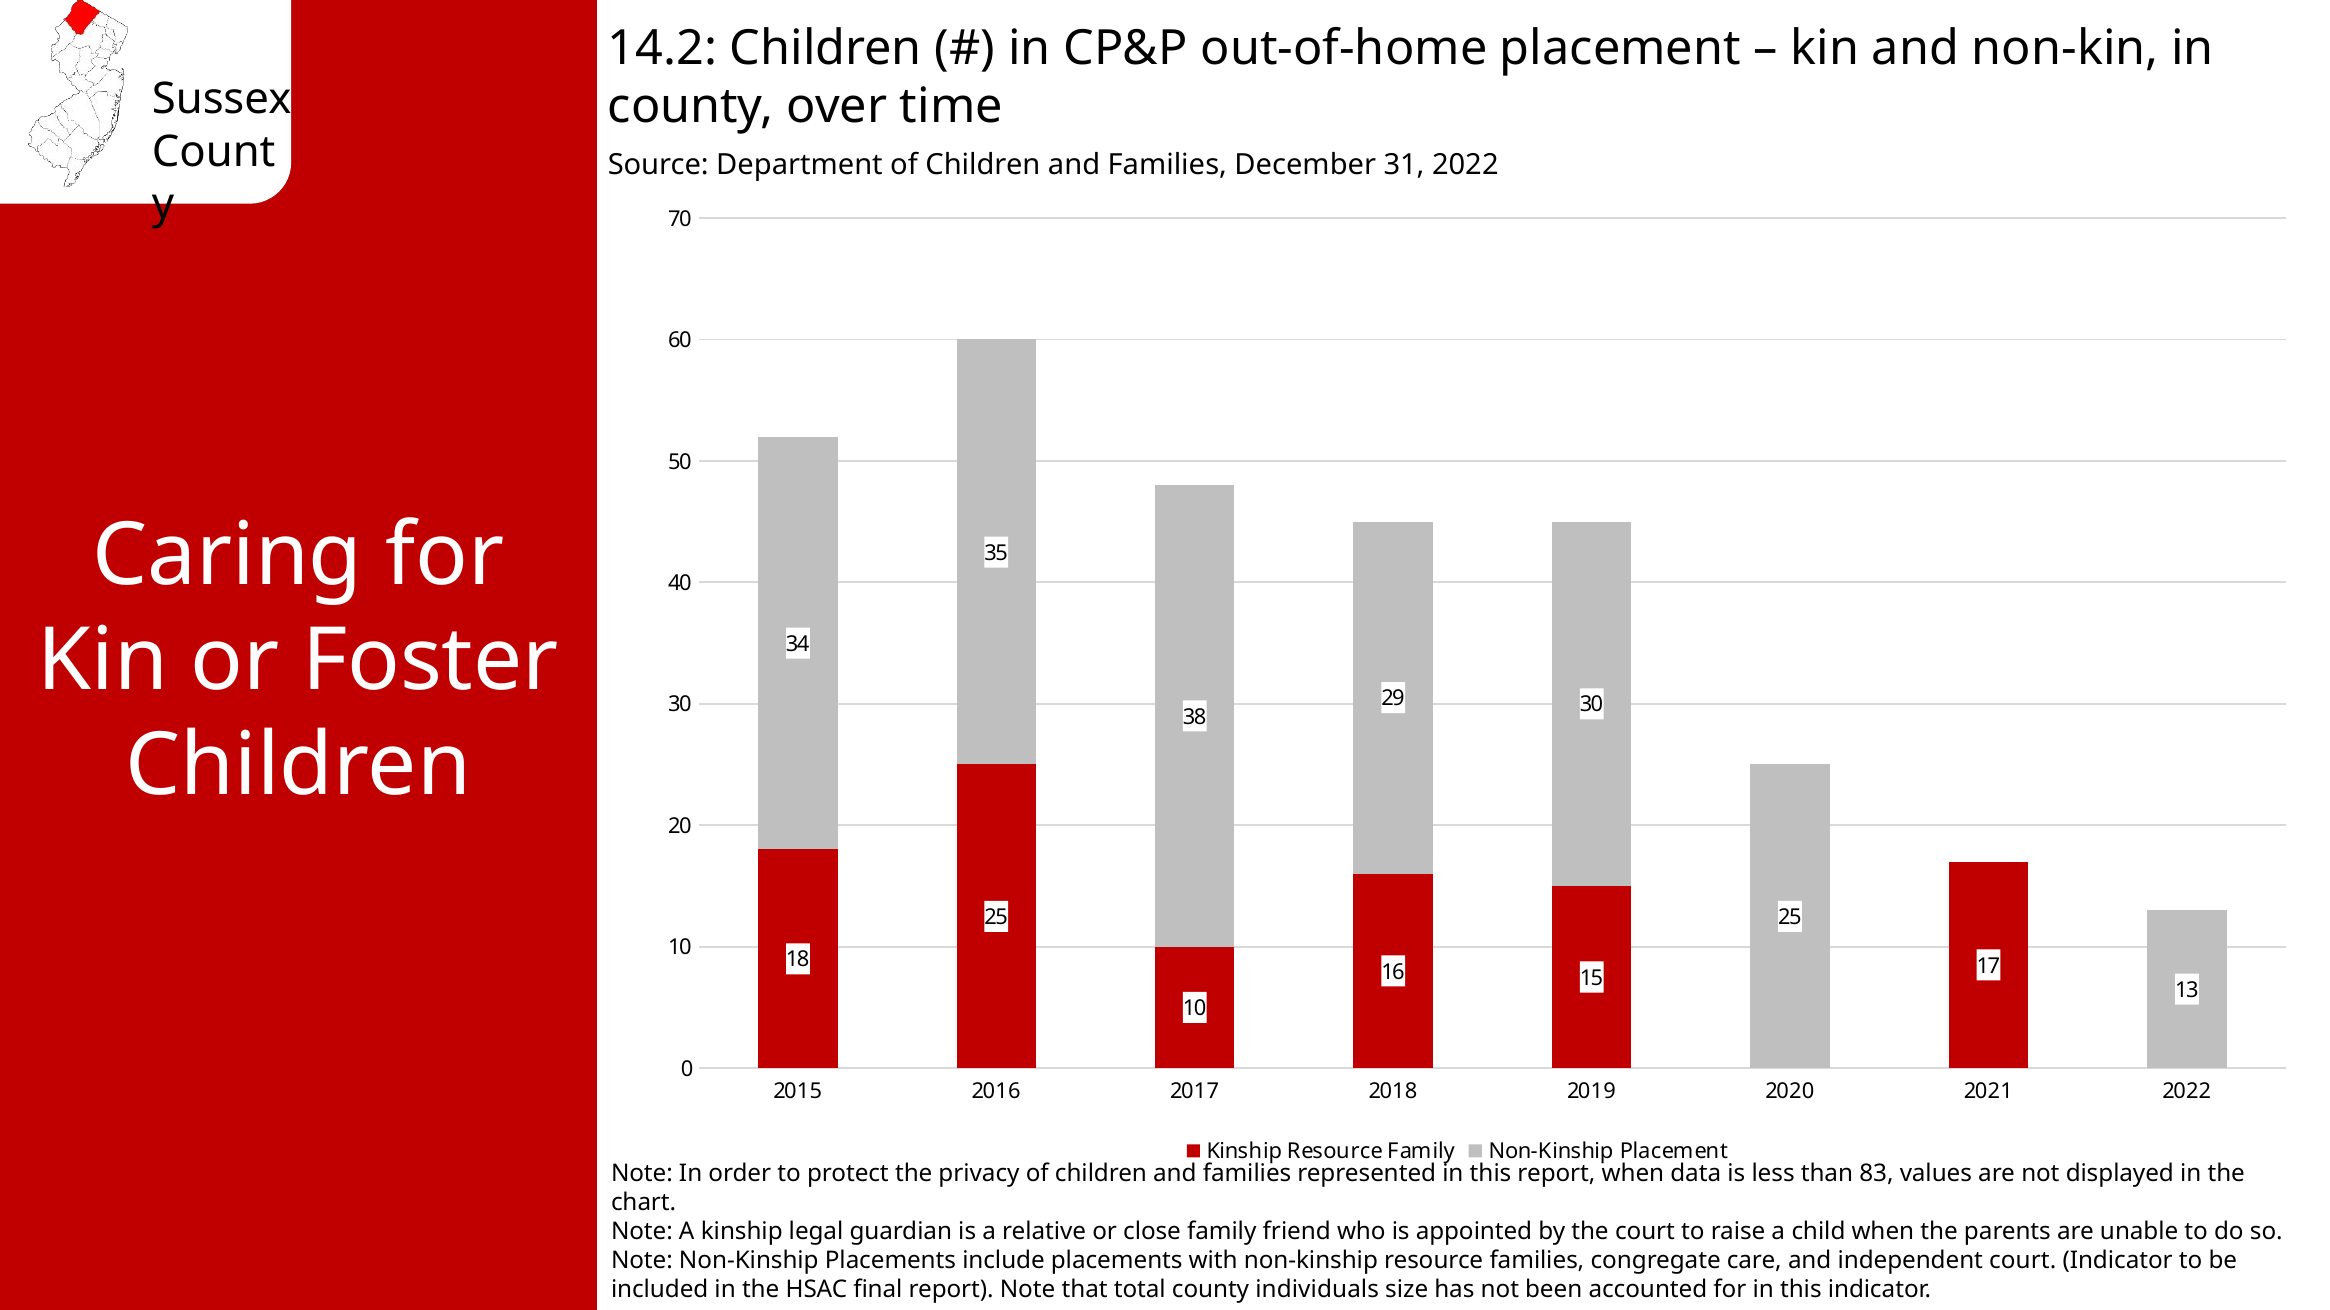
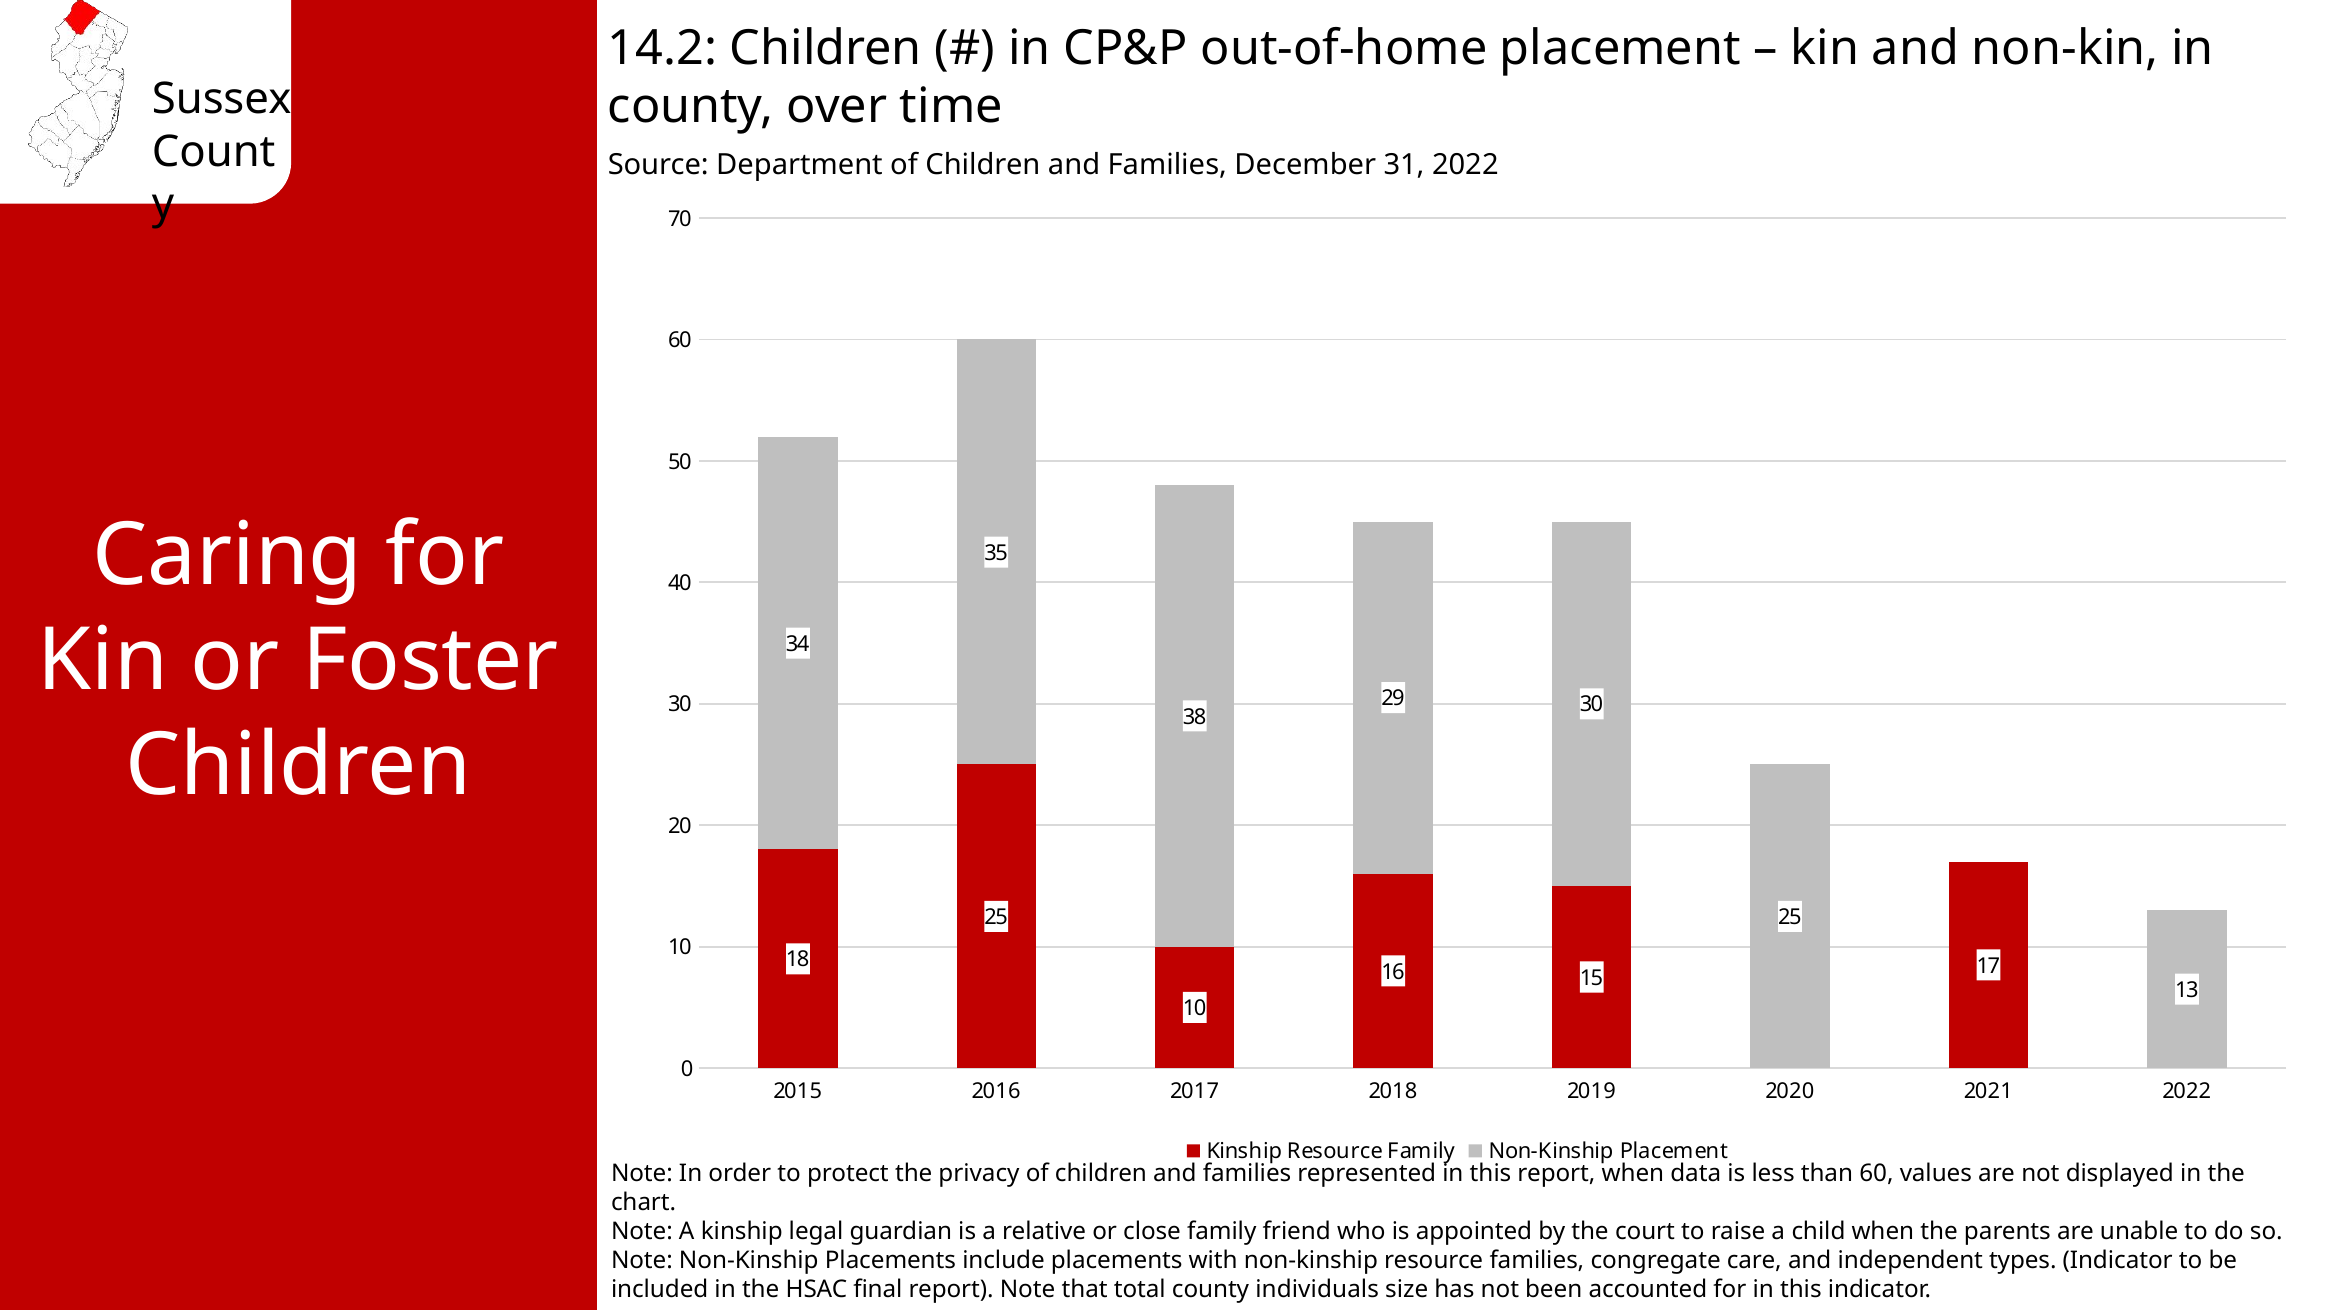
than 83: 83 -> 60 (1876, 1174)
independent court: court -> types (2023, 1261)
